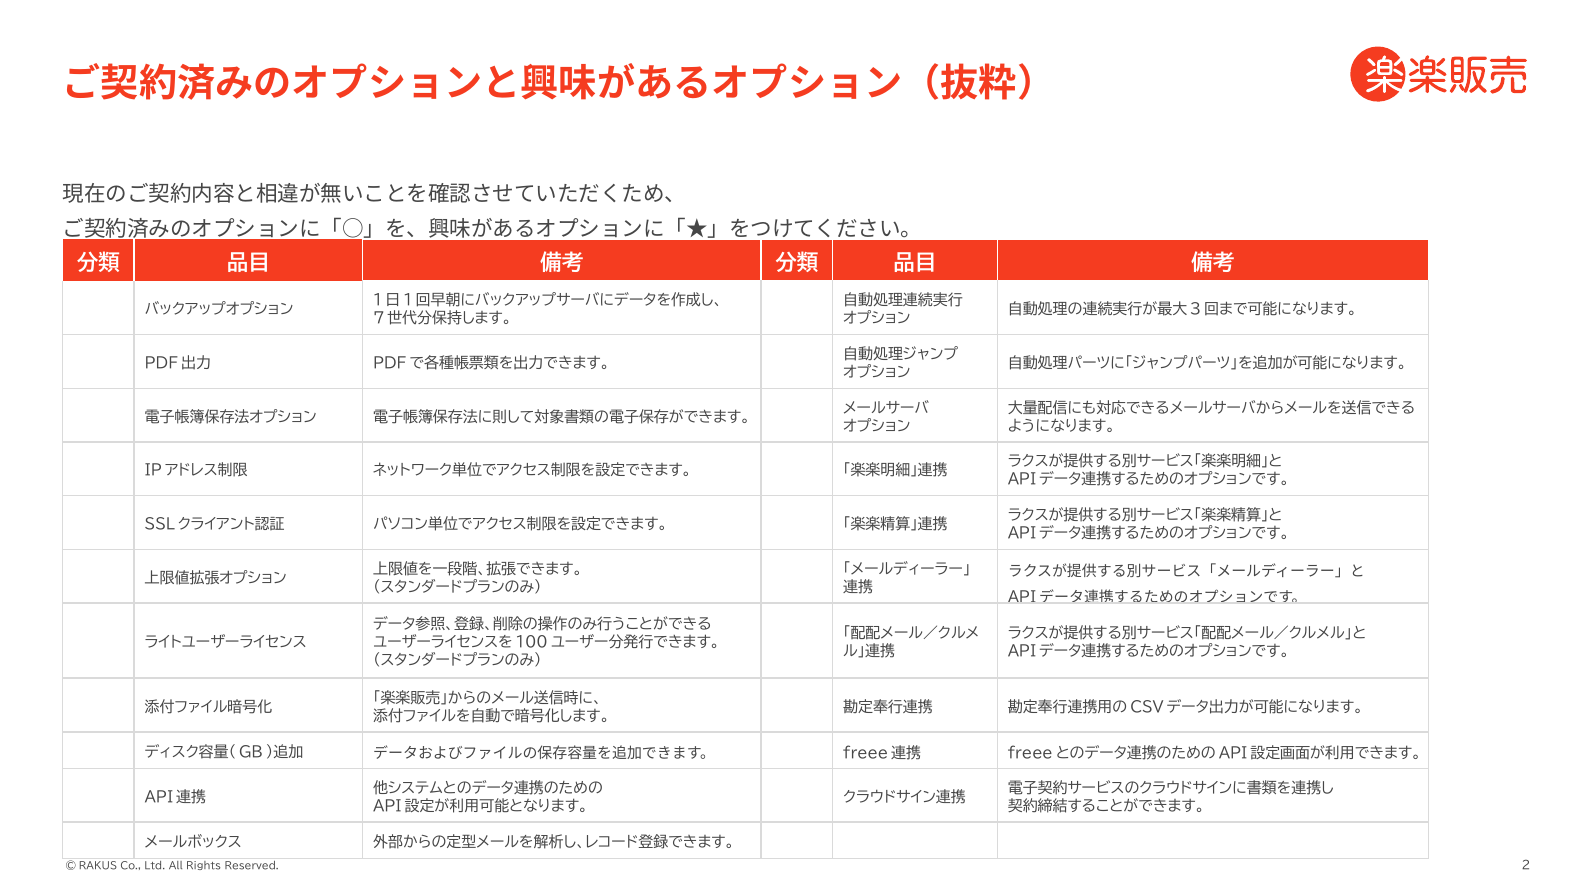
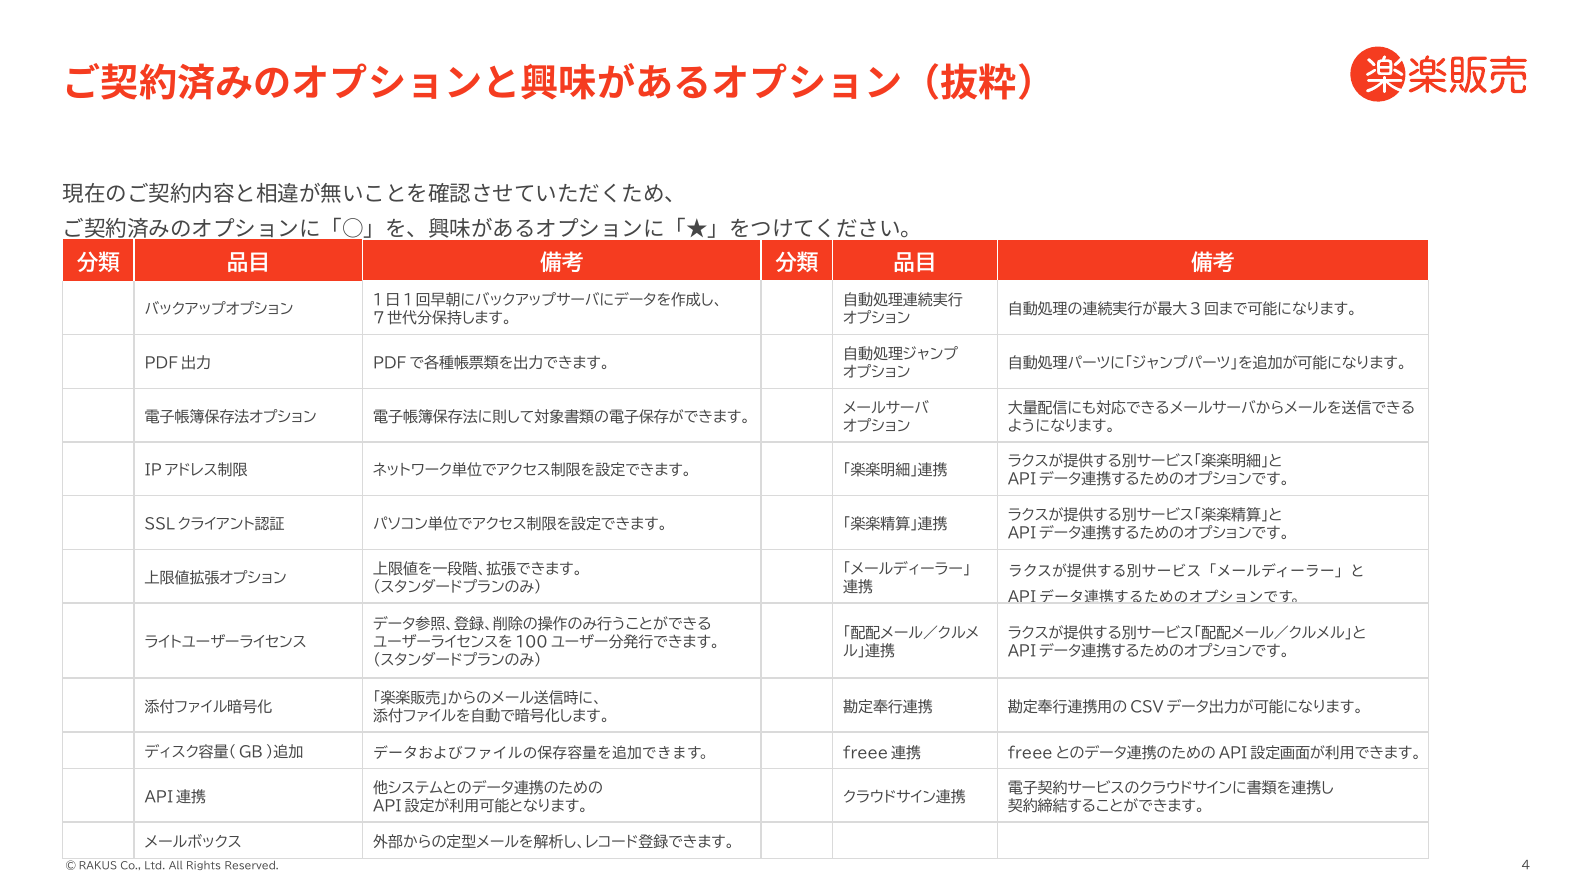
2: 2 -> 4 (1526, 866)
